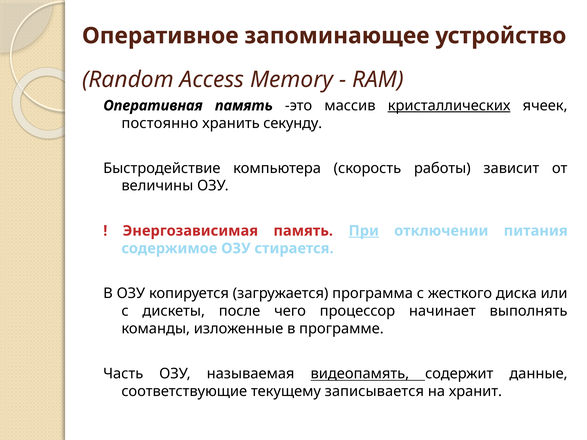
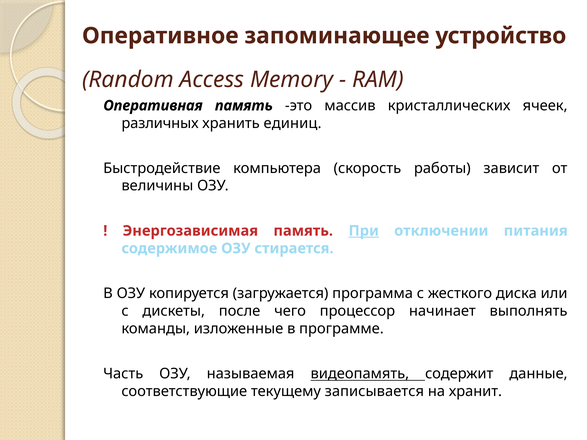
кристаллических underline: present -> none (449, 106)
постоянно: постоянно -> различных (160, 123)
секунду: секунду -> единиц (293, 123)
